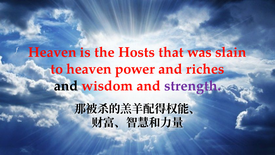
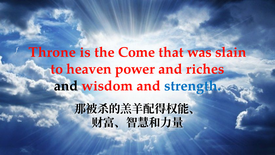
Heaven: Heaven -> Throne (52, 52)
Hosts: Hosts -> Come (137, 52)
strength colour: purple -> blue (193, 86)
